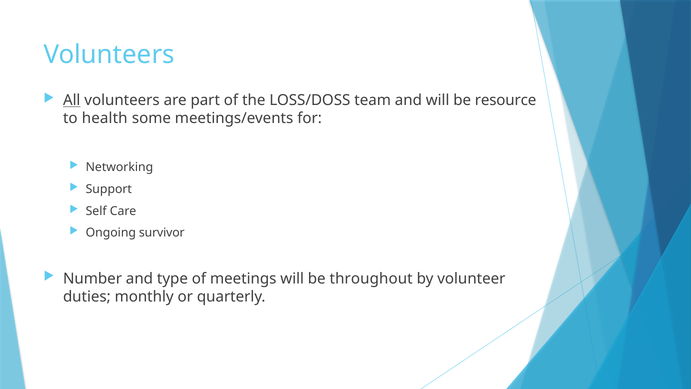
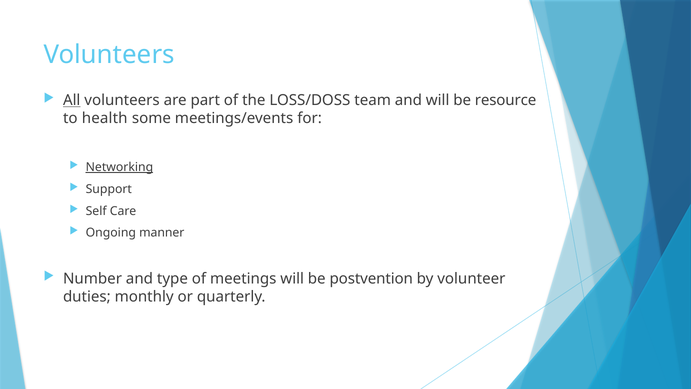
Networking underline: none -> present (119, 167)
survivor: survivor -> manner (162, 233)
throughout: throughout -> postvention (371, 278)
